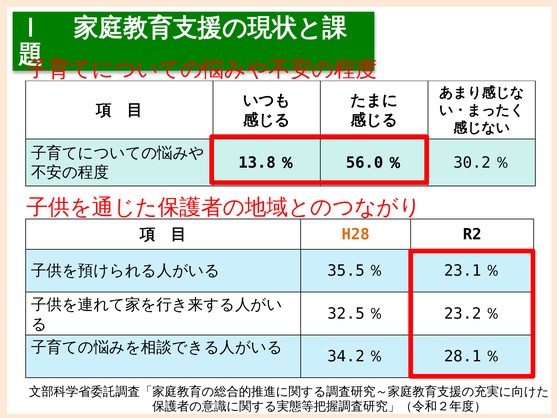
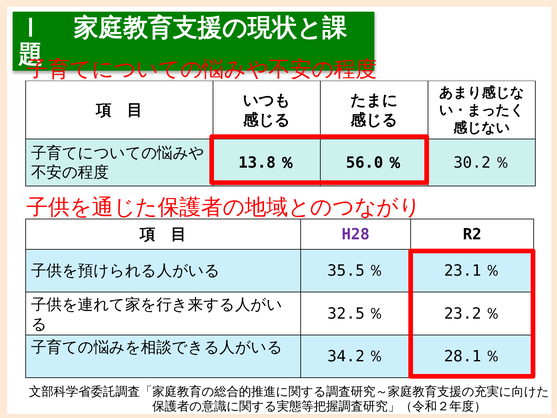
H28 colour: orange -> purple (356, 234)
